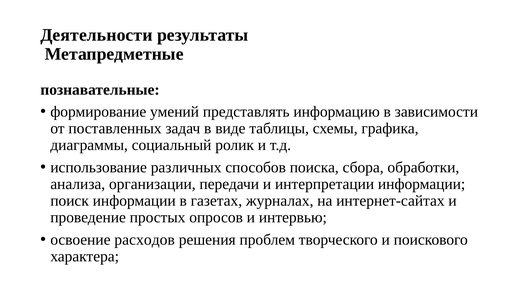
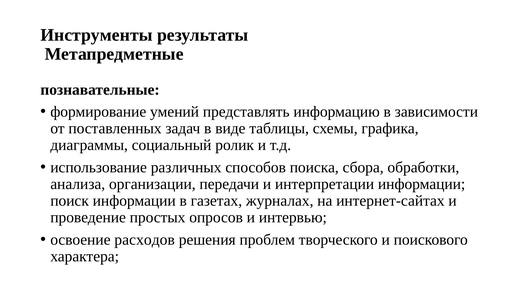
Деятельности: Деятельности -> Инструменты (96, 35)
